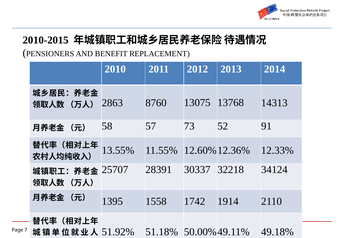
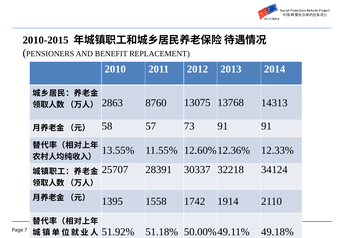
73 52: 52 -> 91 (223, 126)
